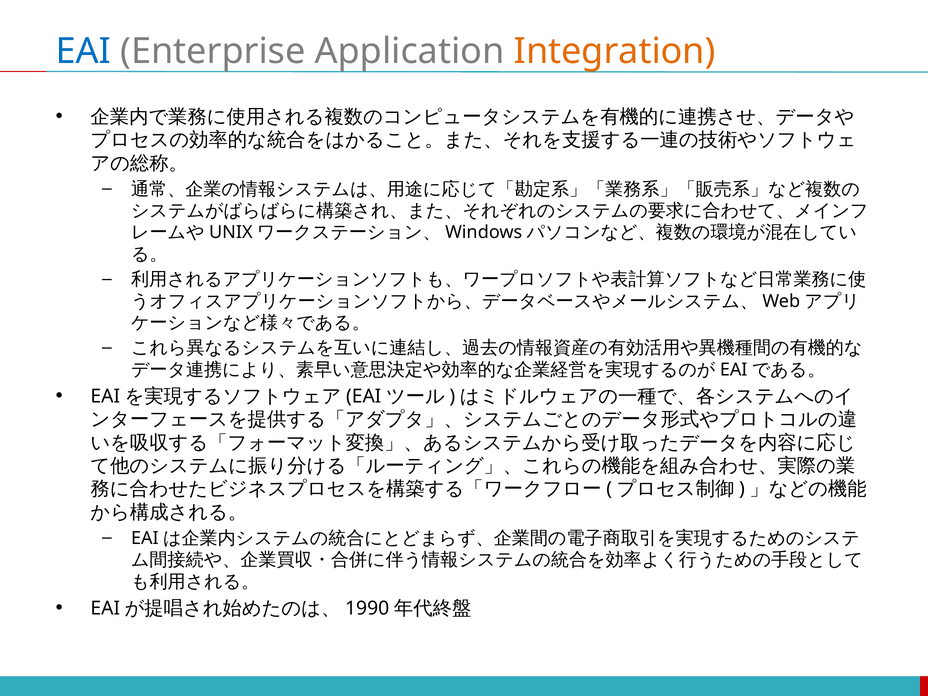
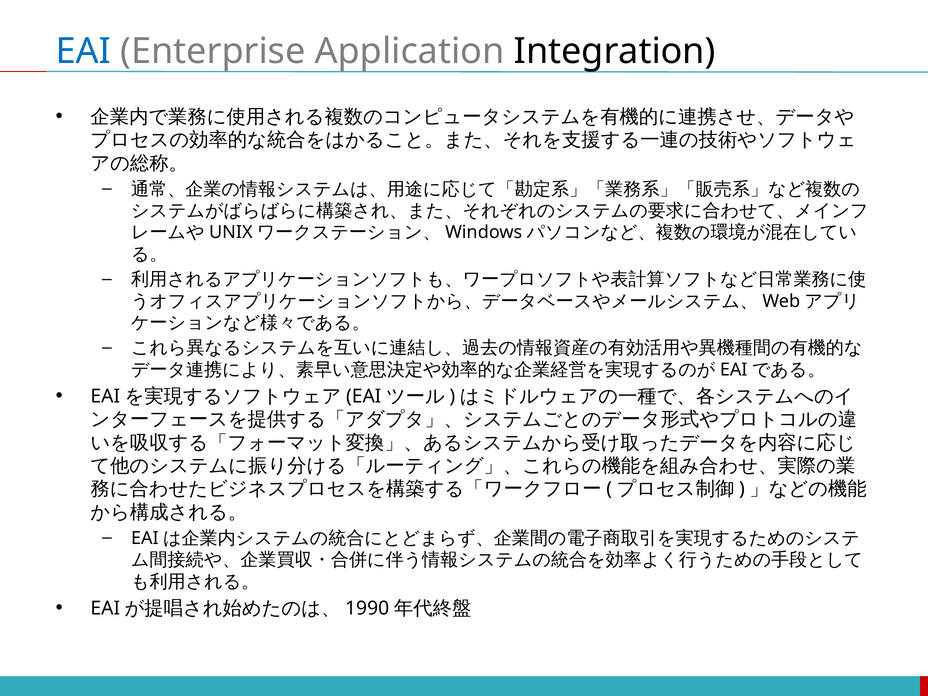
Integration colour: orange -> black (615, 51)
